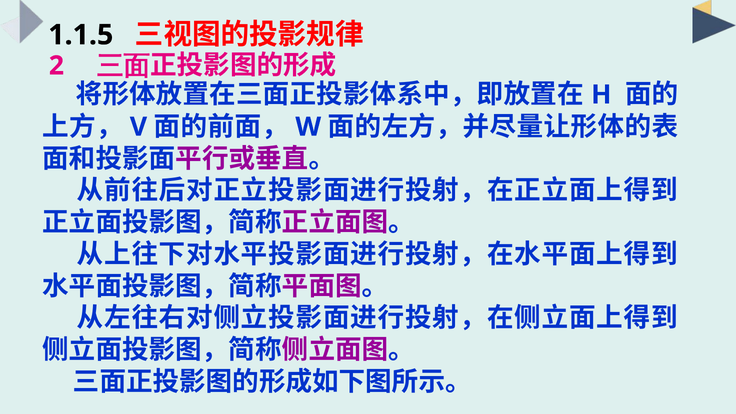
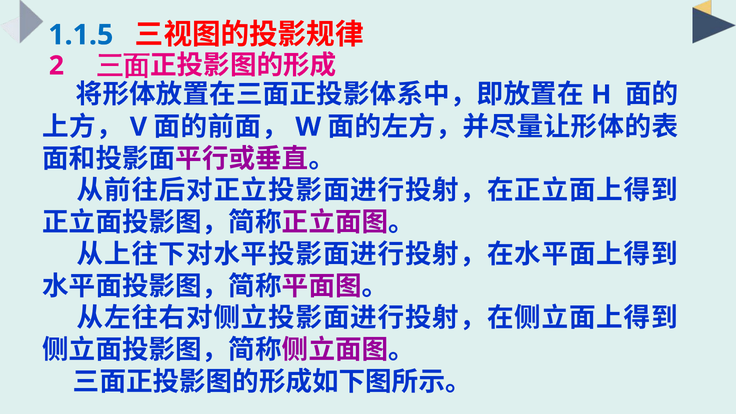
1.1.5 colour: black -> blue (81, 35)
